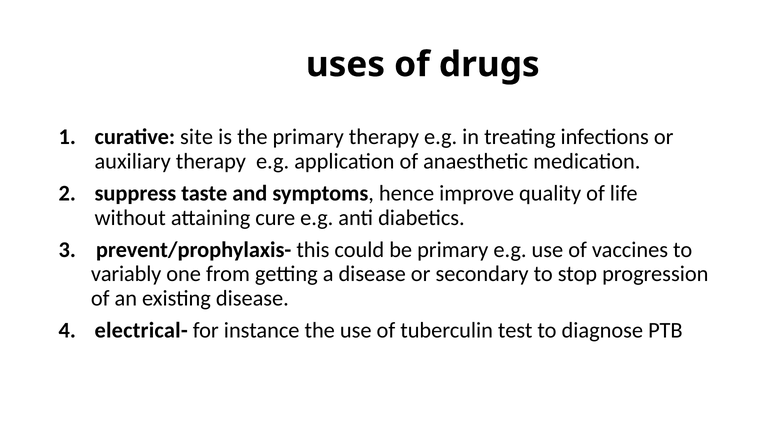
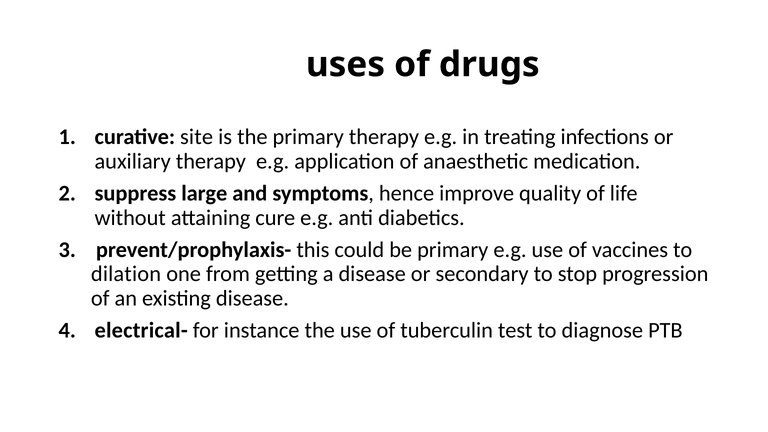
taste: taste -> large (204, 193)
variably: variably -> dilation (126, 274)
